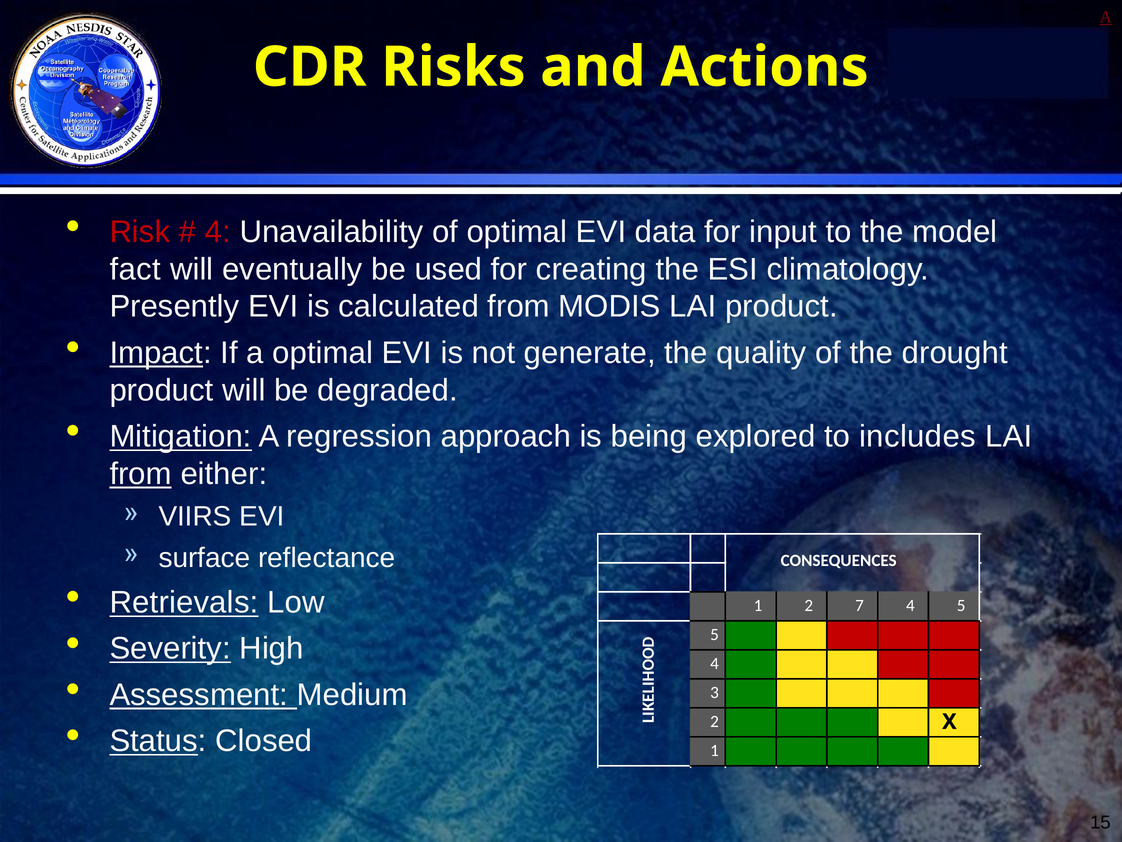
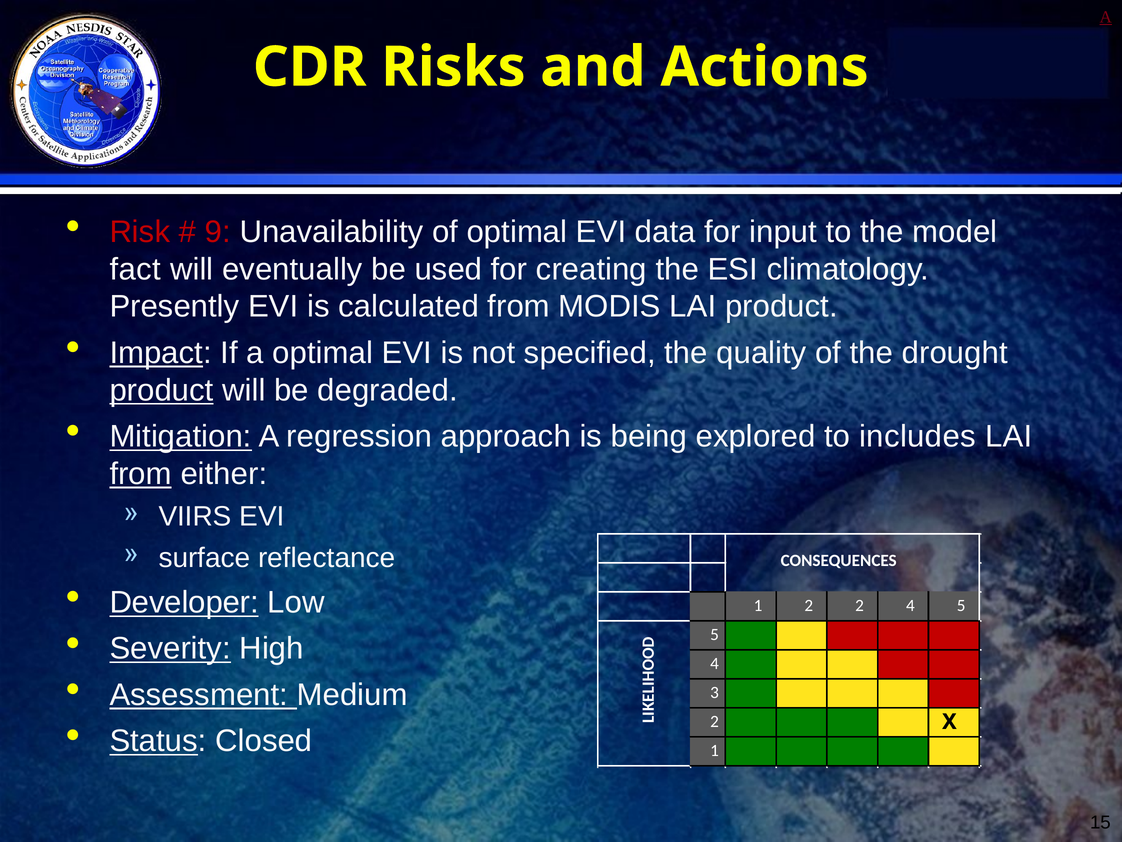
4: 4 -> 9 (218, 232)
generate: generate -> specified (590, 353)
product underline: none -> present (161, 390)
Retrievals: Retrievals -> Developer (184, 602)
2 7: 7 -> 2 (860, 605)
